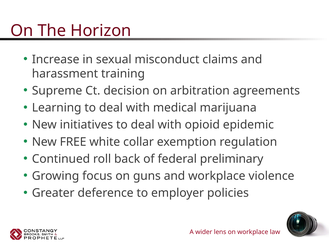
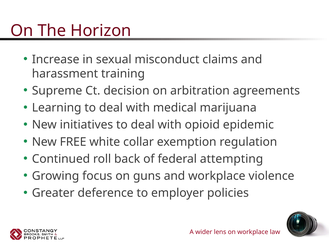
preliminary: preliminary -> attempting (232, 159)
